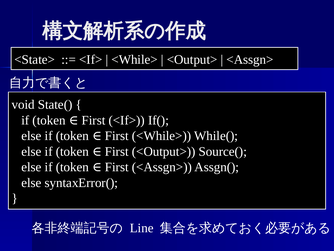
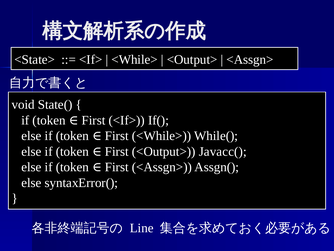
Source(: Source( -> Javacc( (223, 151)
